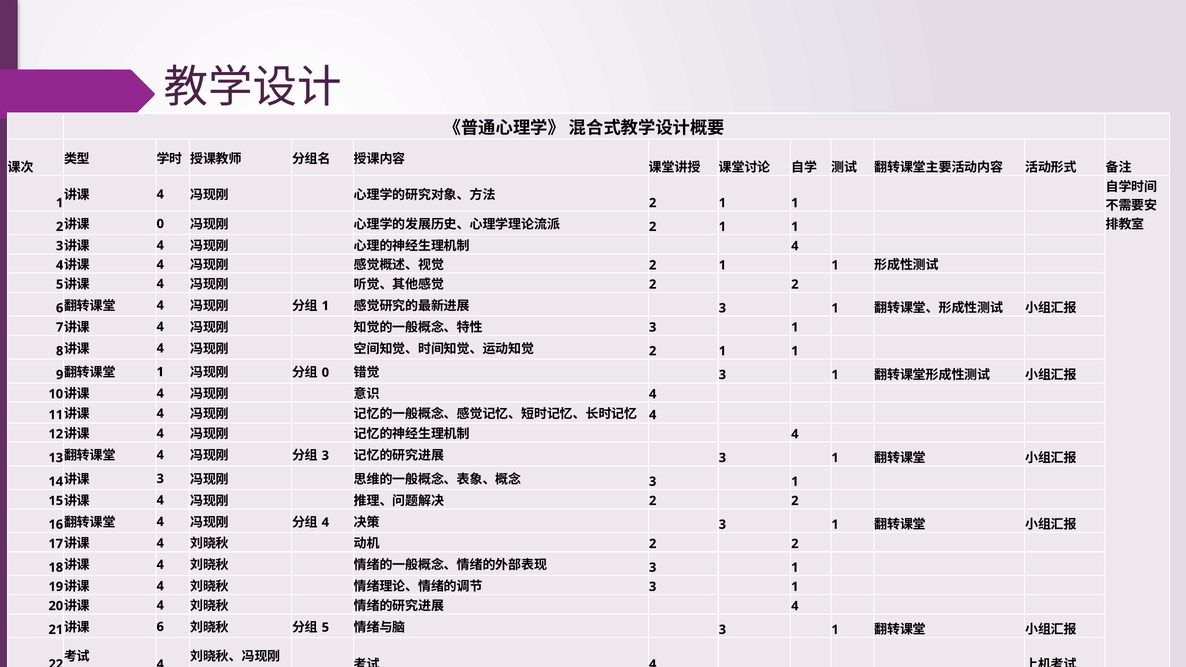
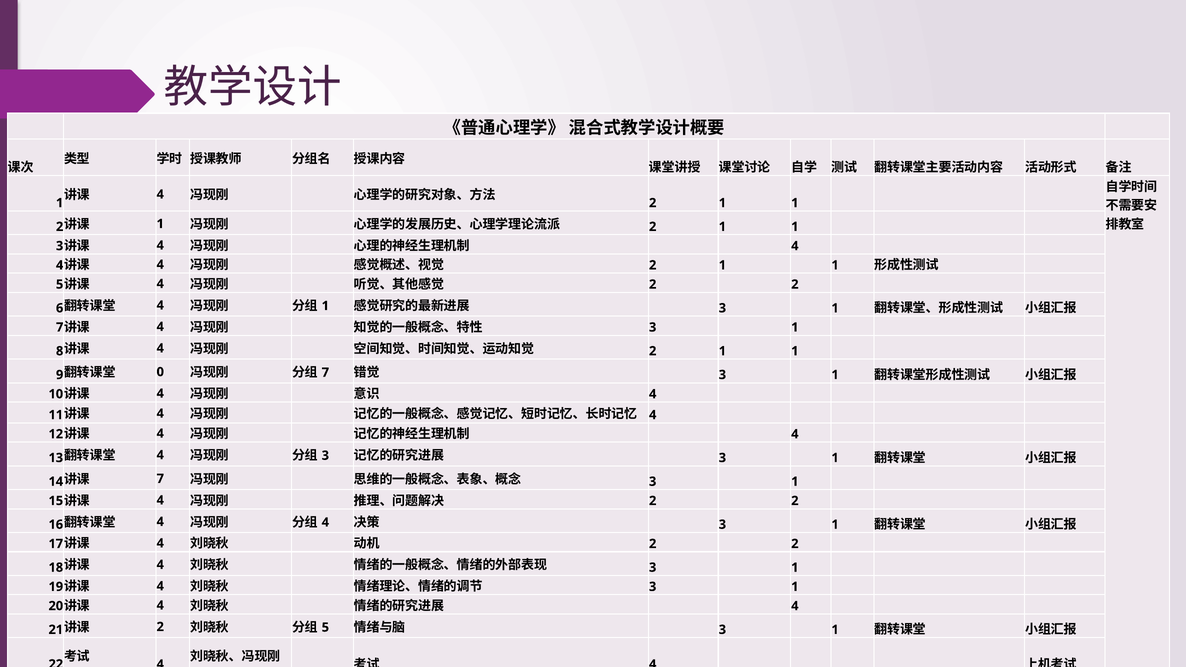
0: 0 -> 1 (160, 224)
1: 1 -> 0 (160, 372)
0: 0 -> 7 (325, 373)
3: 3 -> 7 (160, 479)
6: 6 -> 2 (160, 627)
